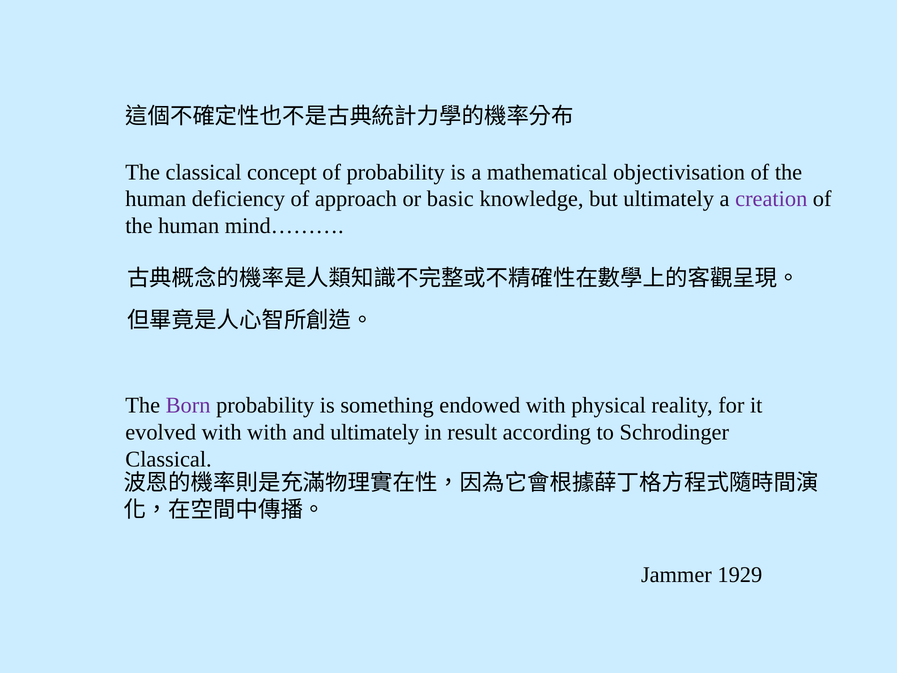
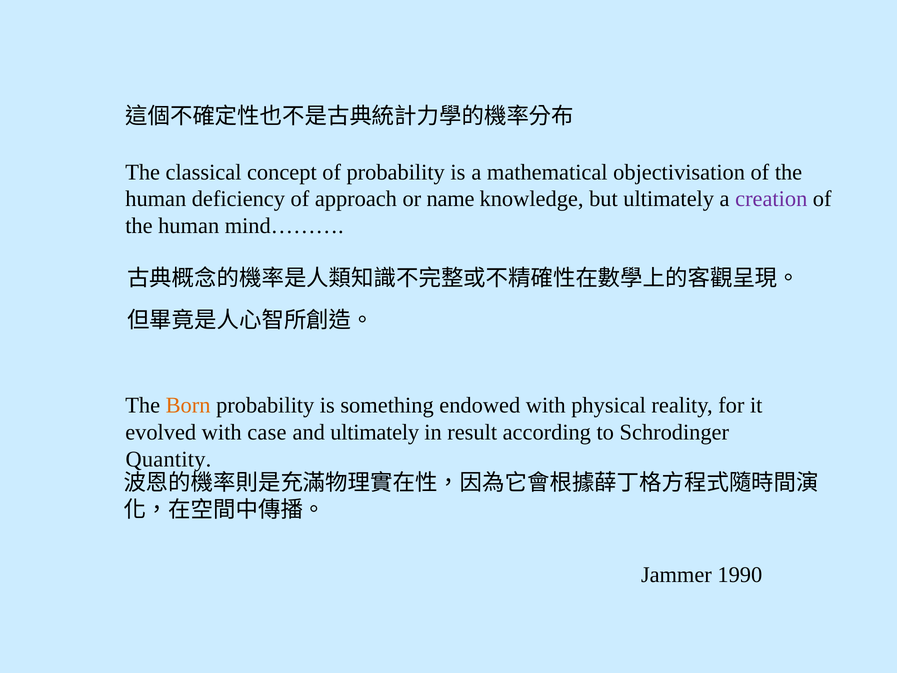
basic: basic -> name (451, 199)
Born colour: purple -> orange (188, 405)
with with: with -> case (267, 432)
Classical: Classical -> Quantity (168, 459)
1929: 1929 -> 1990 (740, 575)
